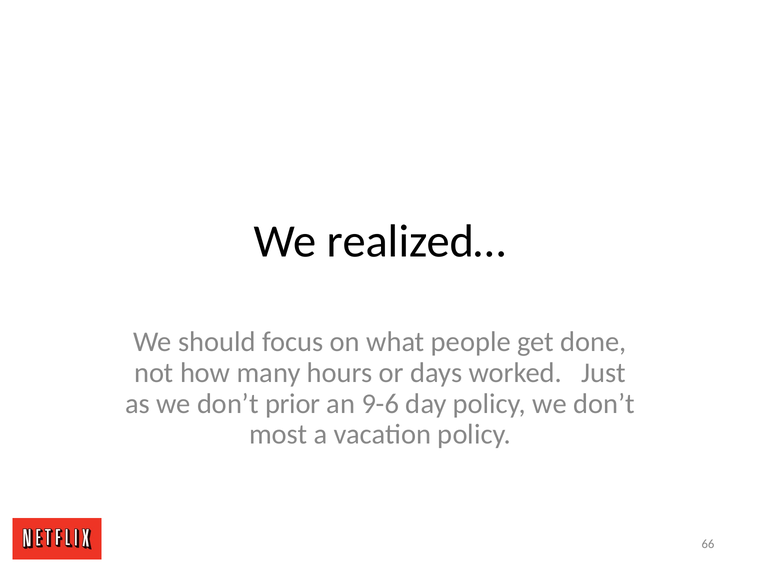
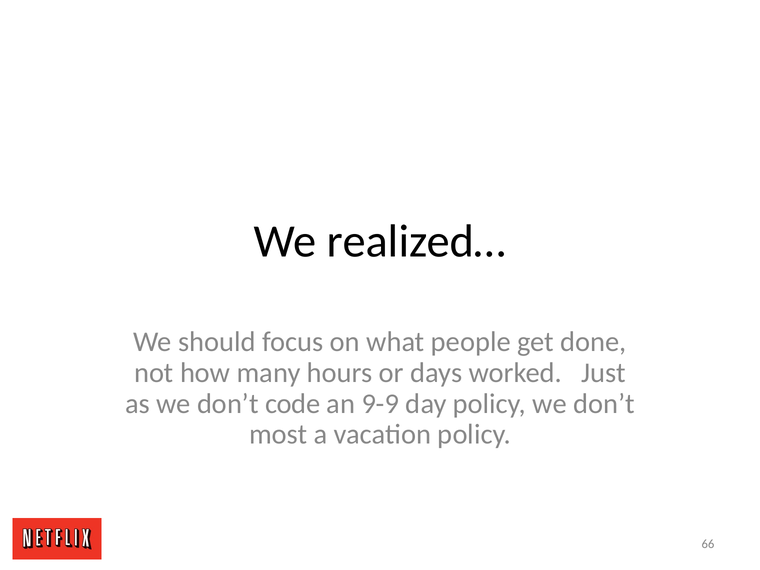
prior: prior -> code (293, 404)
9-6: 9-6 -> 9-9 (380, 404)
